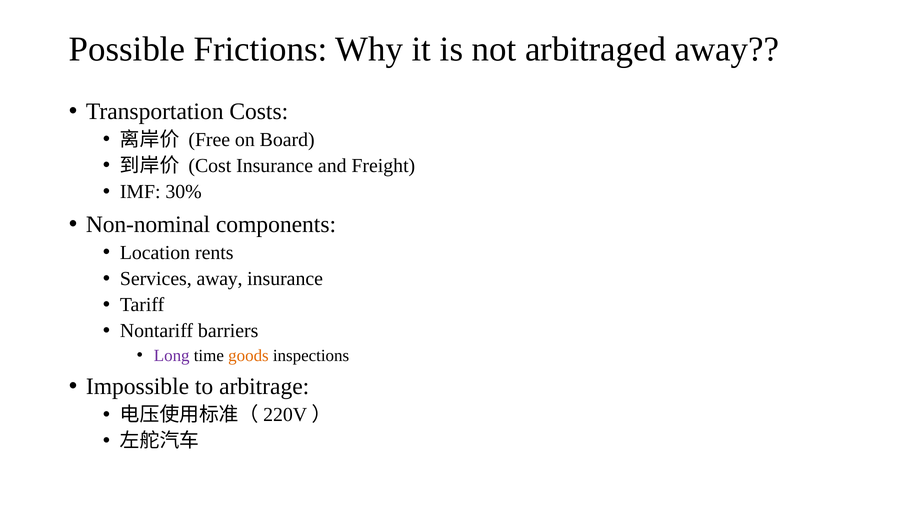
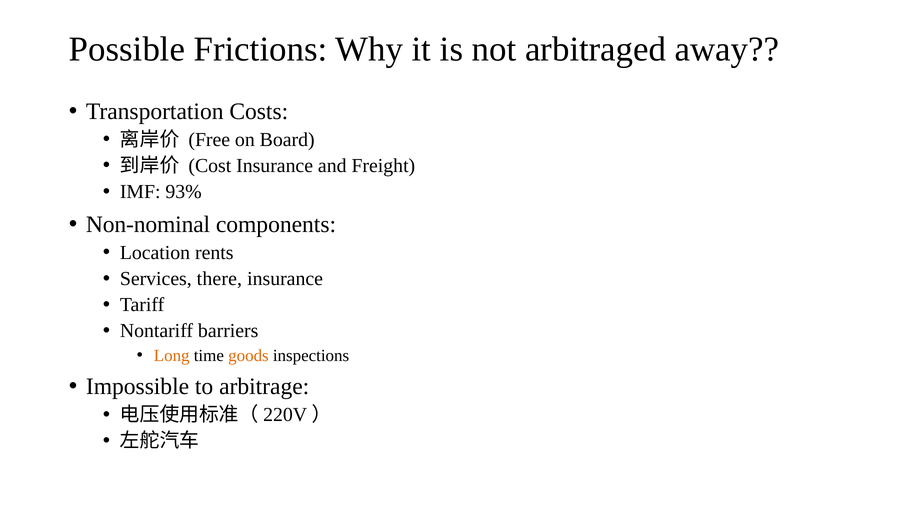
30%: 30% -> 93% (184, 192)
Services away: away -> there (219, 279)
Long colour: purple -> orange (172, 355)
